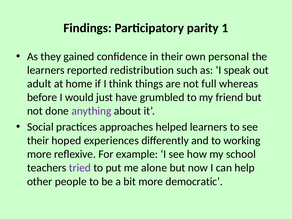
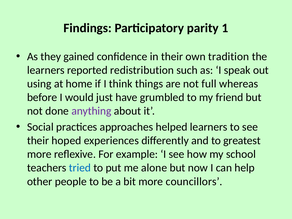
personal: personal -> tradition (229, 56)
adult: adult -> using (39, 84)
working: working -> greatest (242, 141)
tried colour: purple -> blue (80, 168)
democratic: democratic -> councillors (194, 181)
